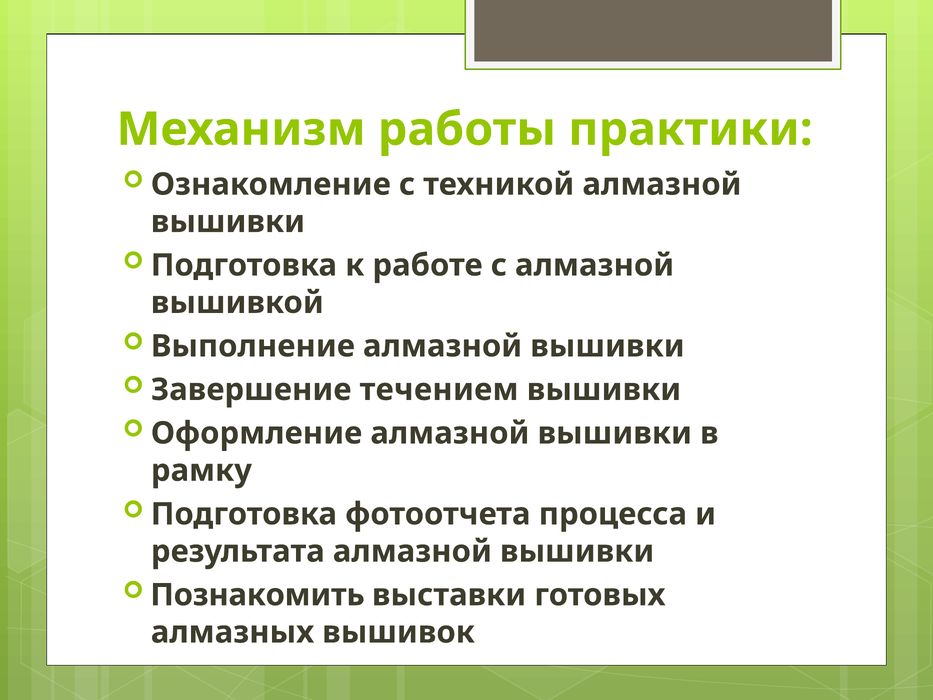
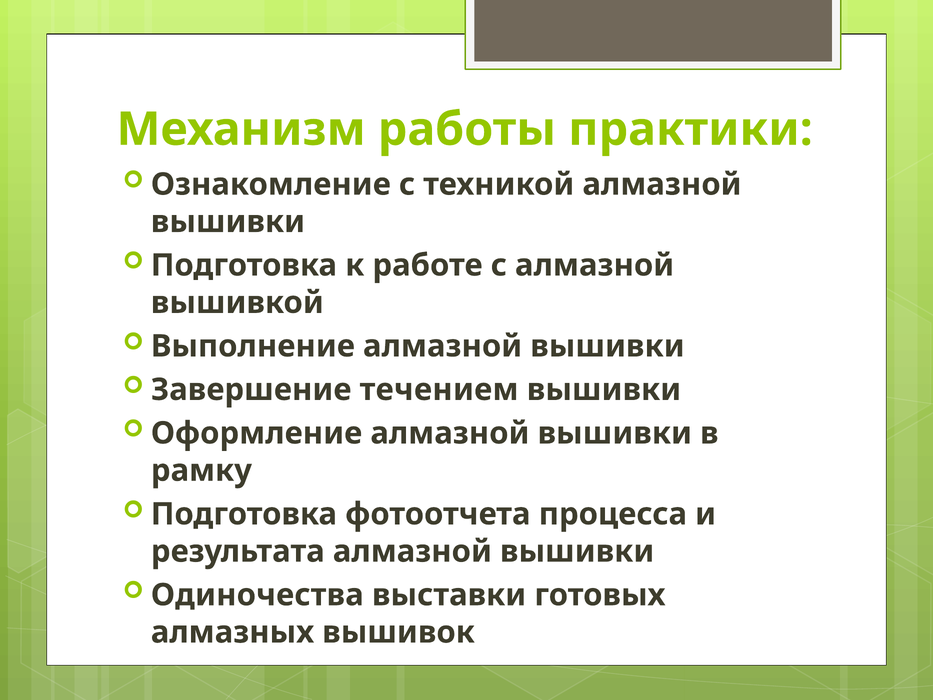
Познакомить: Познакомить -> Одиночества (257, 595)
